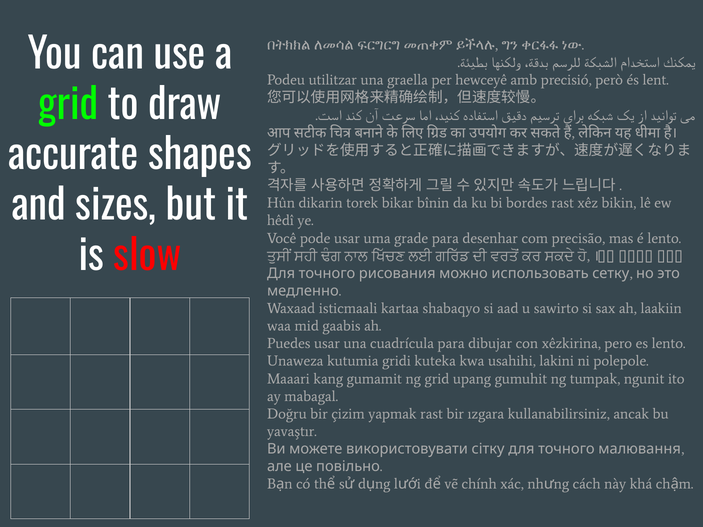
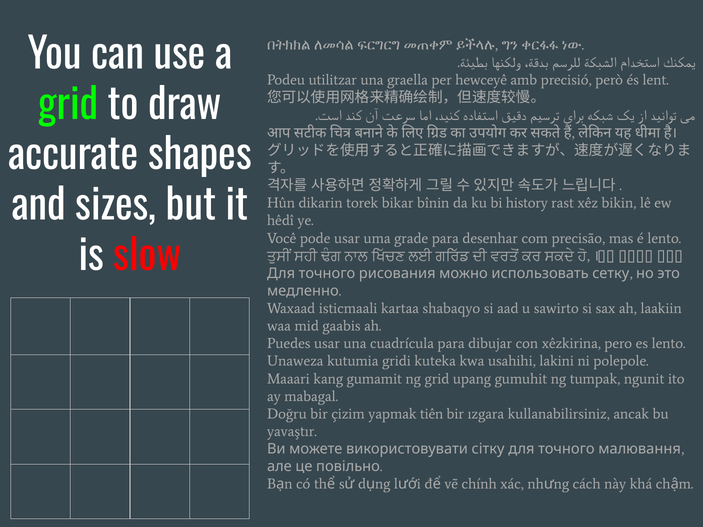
bordes: bordes -> history (527, 203)
yapmak rast: rast -> tiên (432, 414)
